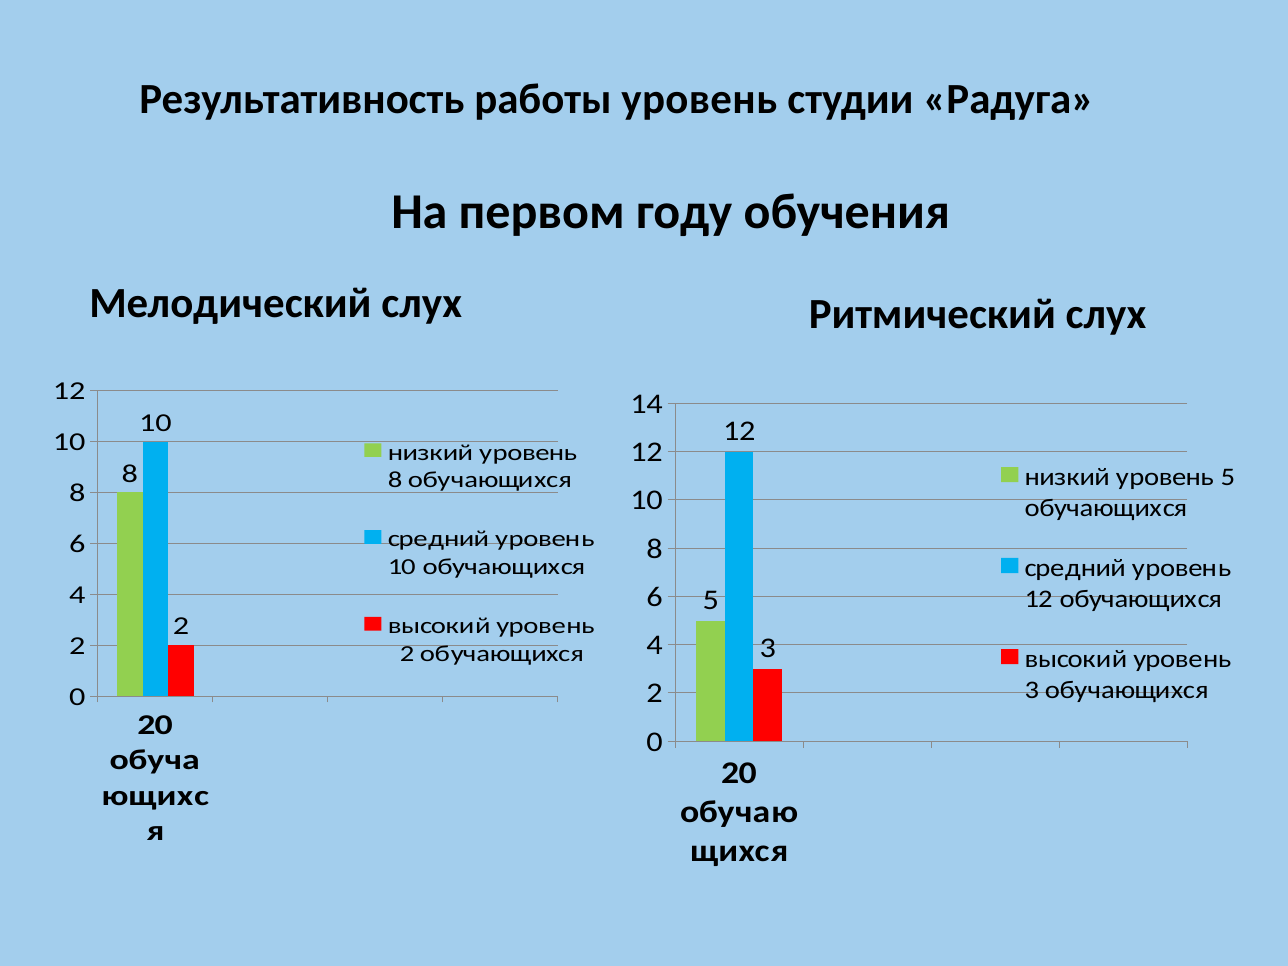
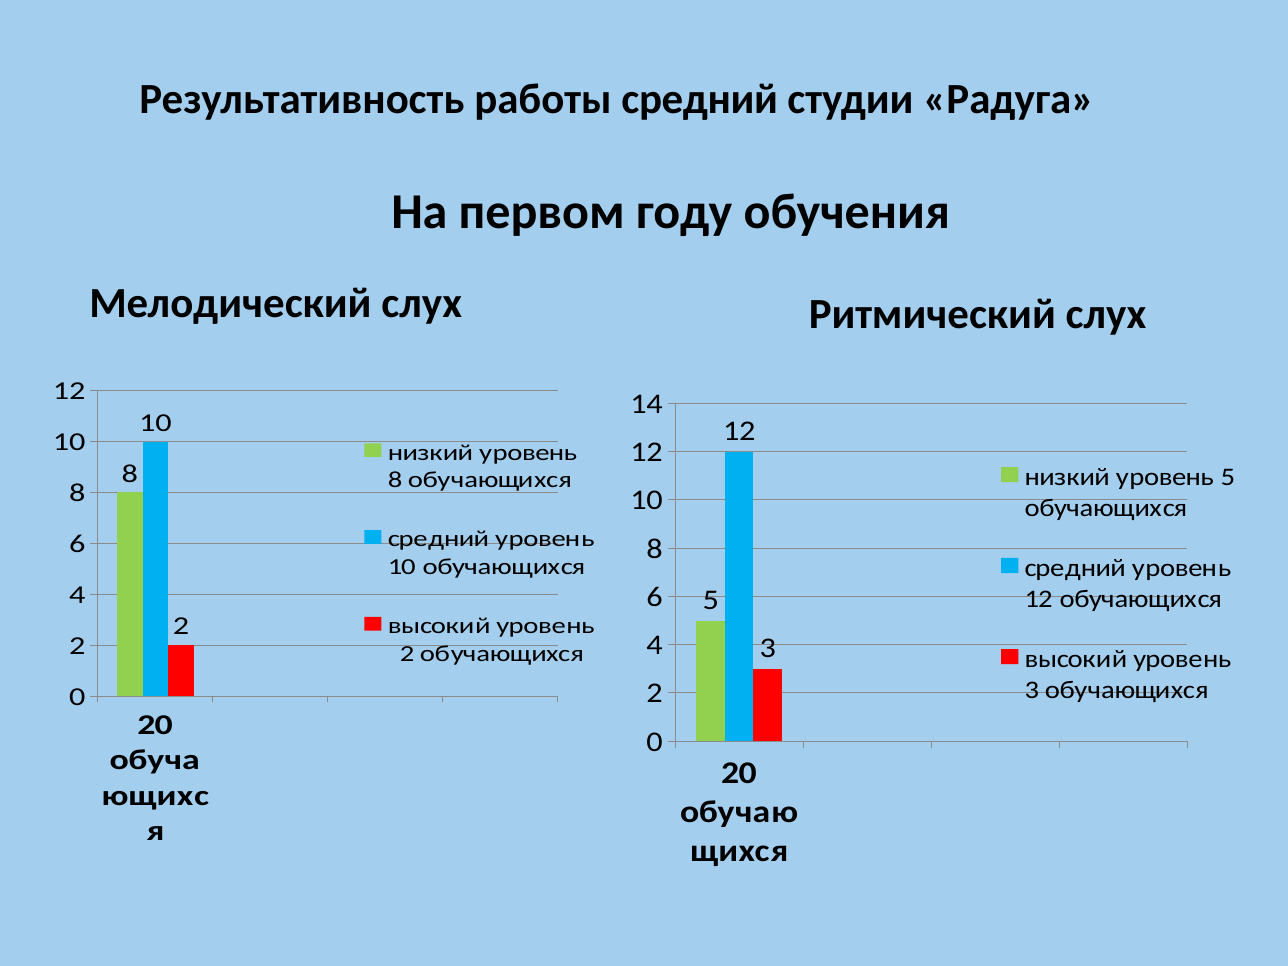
работы уровень: уровень -> средний (700, 99)
